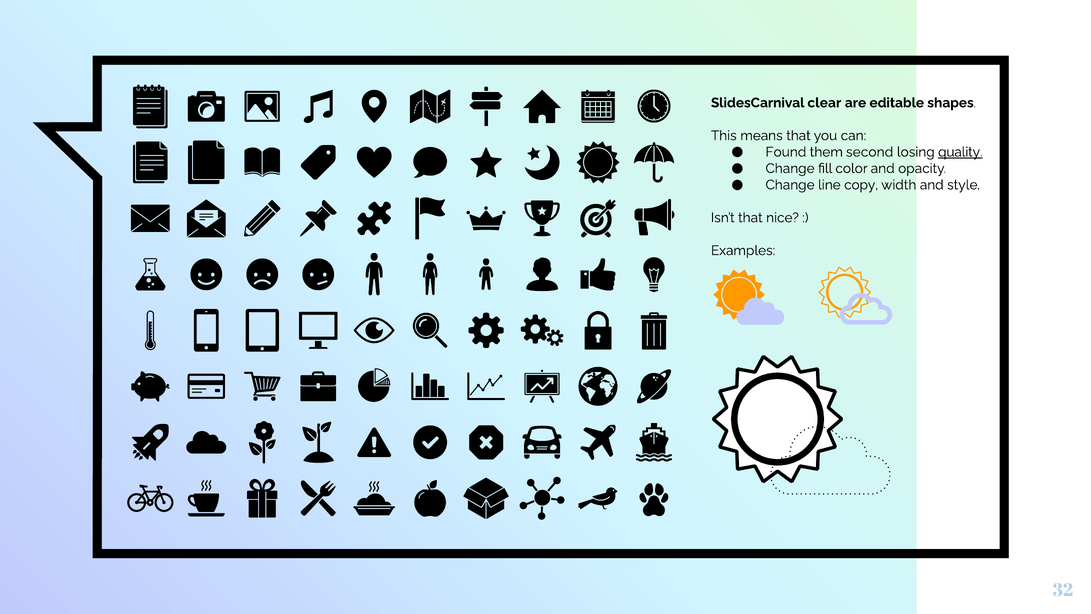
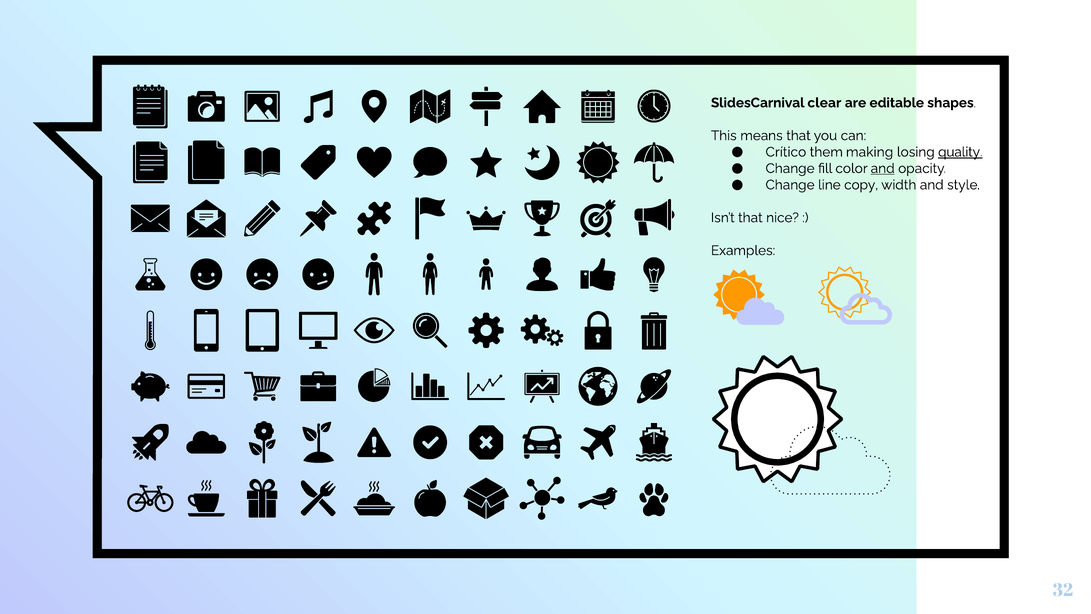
Found: Found -> Crítico (786, 152)
second: second -> making (870, 152)
and underline: none -> present (883, 168)
